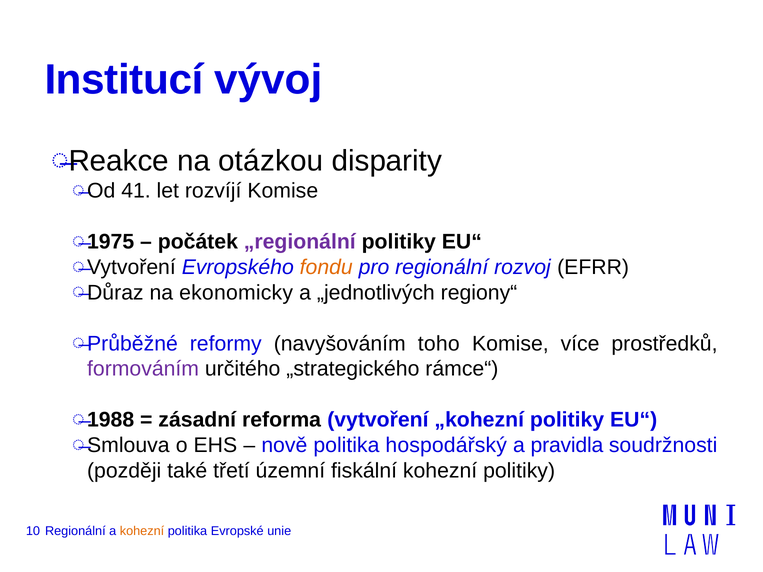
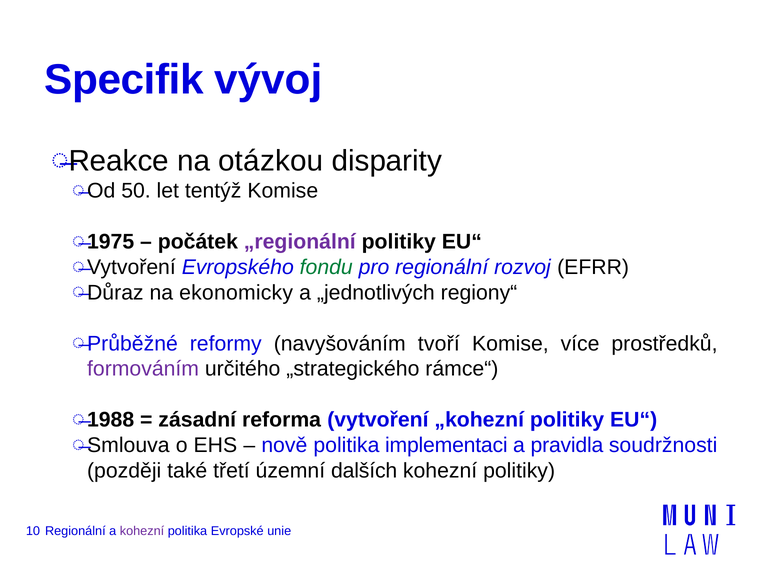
Institucí: Institucí -> Specifik (124, 80)
41: 41 -> 50 (136, 191)
rozvíjí: rozvíjí -> tentýž (213, 191)
fondu colour: orange -> green (326, 267)
toho: toho -> tvoří (439, 344)
hospodářský: hospodářský -> implementaci (446, 445)
fiskální: fiskální -> dalších (364, 471)
kohezní colour: orange -> purple (142, 531)
